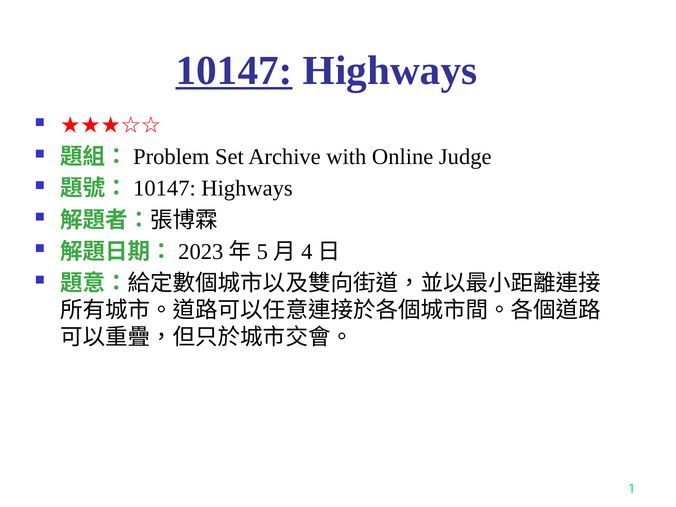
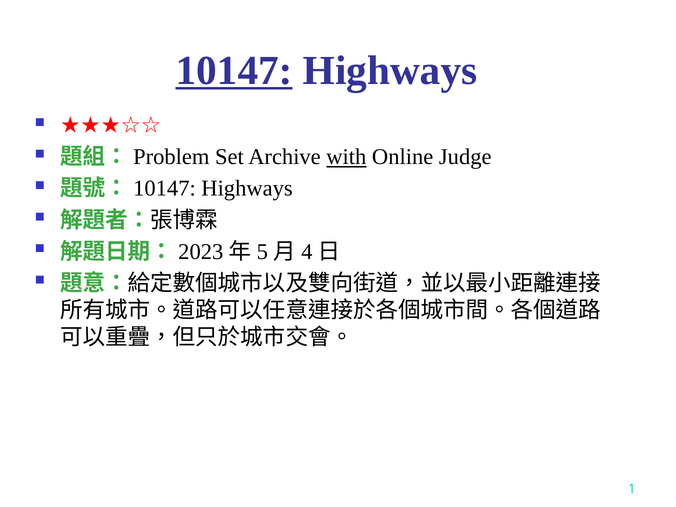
with underline: none -> present (346, 157)
